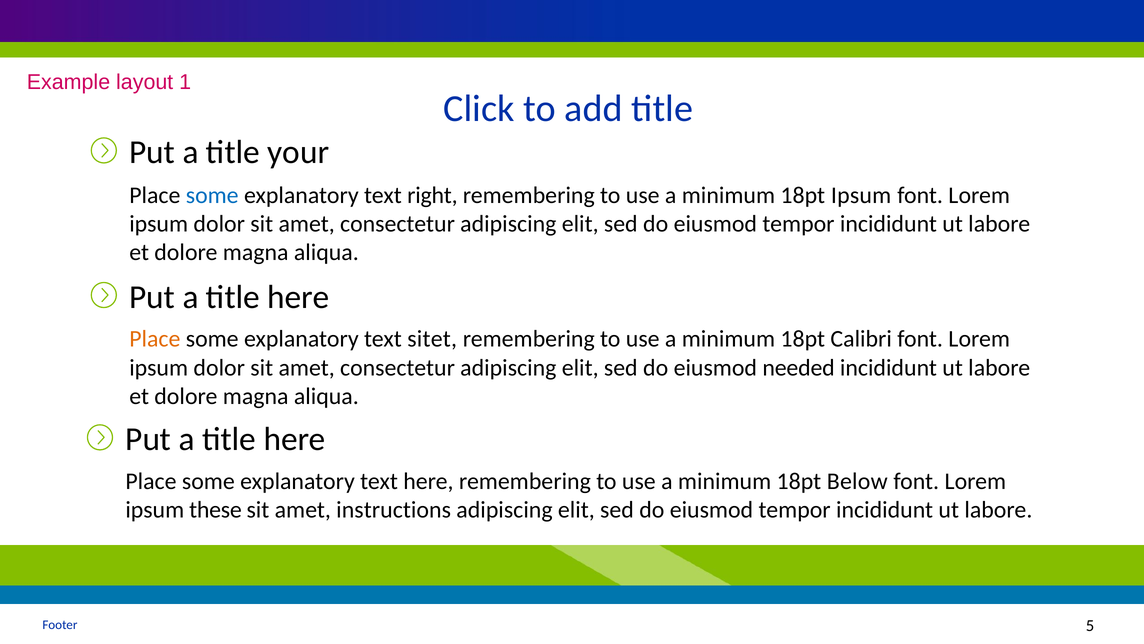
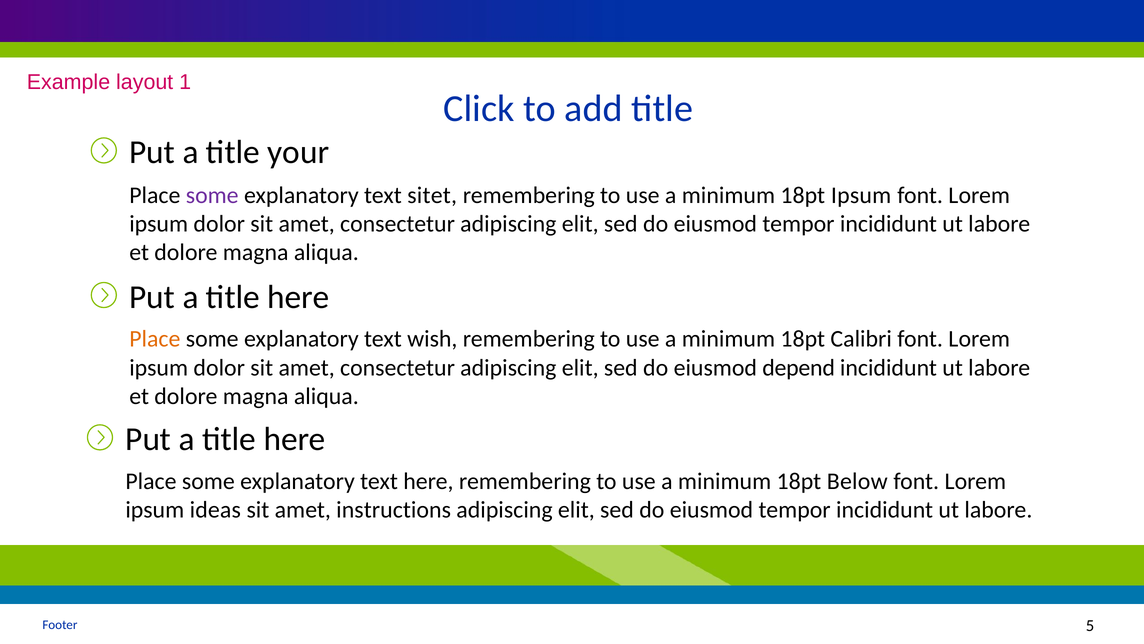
some colour: blue -> purple (212, 195)
right: right -> sitet (432, 195)
sitet: sitet -> wish (432, 339)
needed: needed -> depend (799, 367)
these: these -> ideas (215, 510)
